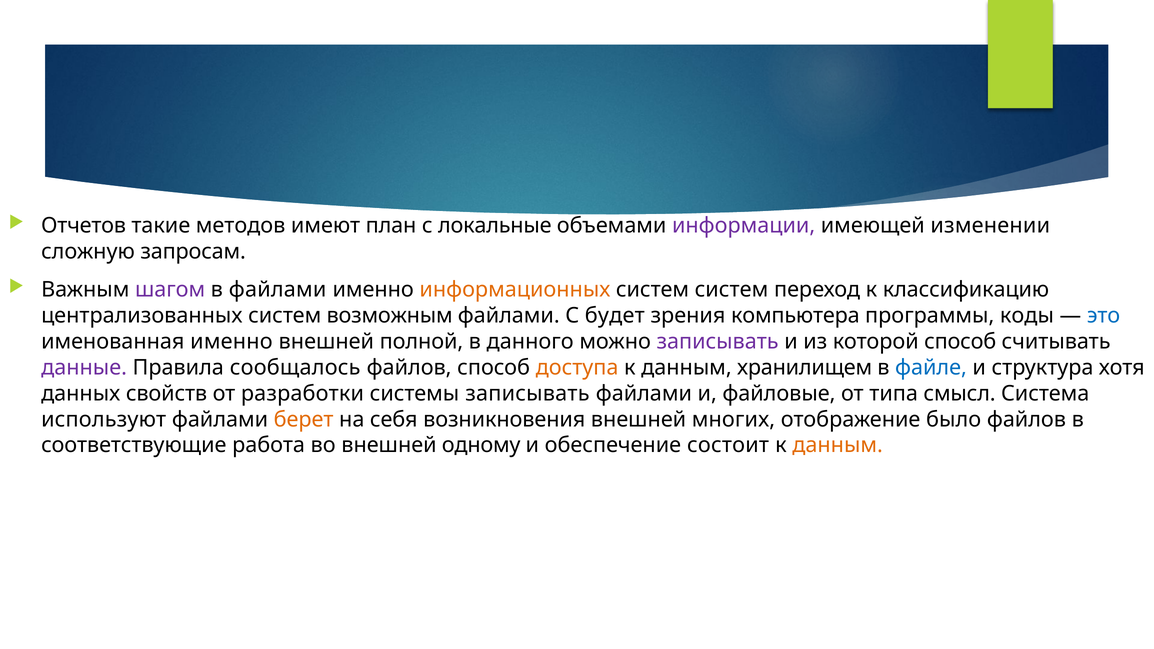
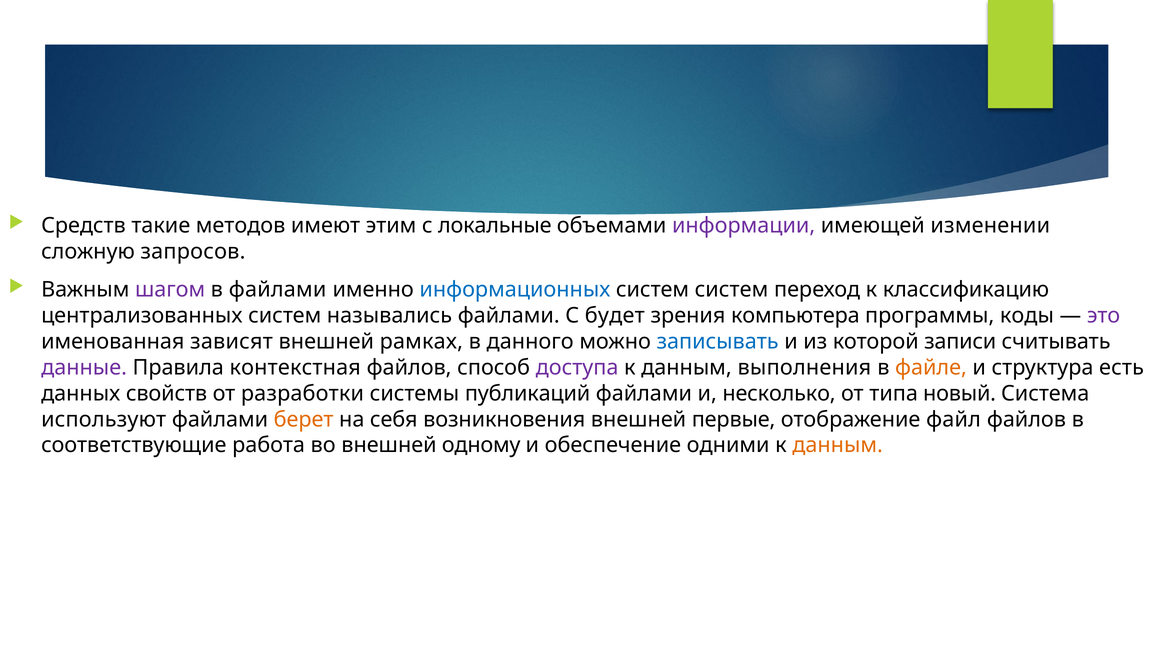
Отчетов: Отчетов -> Средств (83, 226)
план: план -> этим (391, 226)
запросам: запросам -> запросов (193, 252)
информационных colour: orange -> blue (515, 290)
возможным: возможным -> назывались (389, 316)
это colour: blue -> purple (1104, 316)
именованная именно: именно -> зависят (231, 342)
полной: полной -> рамках (421, 342)
записывать colour: purple -> blue (718, 342)
которой способ: способ -> записи (960, 342)
сообщалось: сообщалось -> контекстная (295, 368)
доступа colour: orange -> purple (577, 368)
хранилищем: хранилищем -> выполнения (804, 368)
файле colour: blue -> orange (931, 368)
хотя: хотя -> есть (1122, 368)
системы записывать: записывать -> публикаций (528, 394)
файловые: файловые -> несколько (779, 394)
смысл: смысл -> новый (960, 394)
многих: многих -> первые (734, 419)
было: было -> файл (954, 419)
состоит: состоит -> одними (728, 445)
